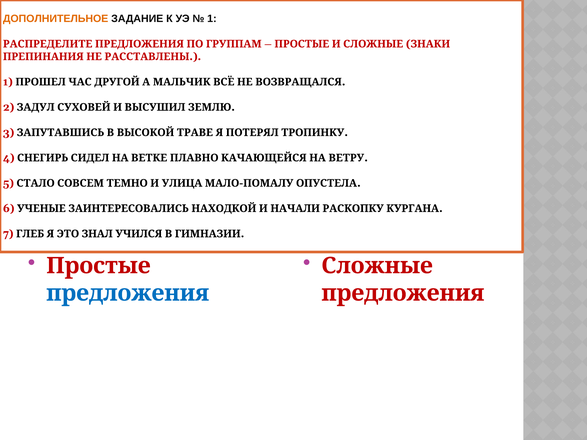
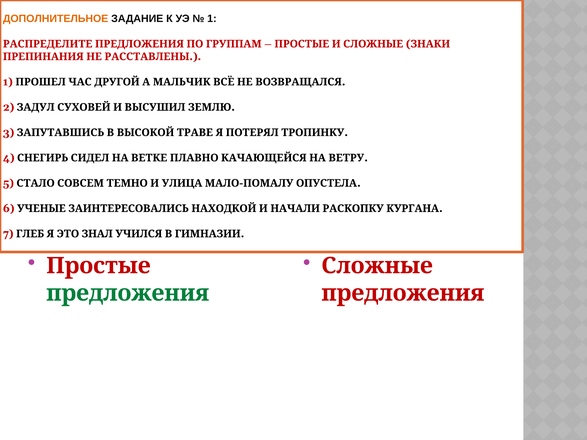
предложения colour: blue -> green (128, 293)
